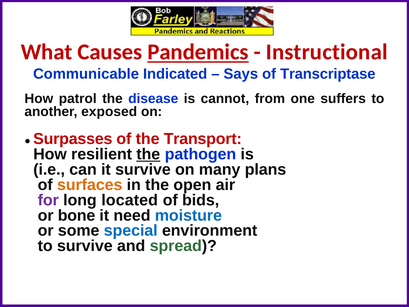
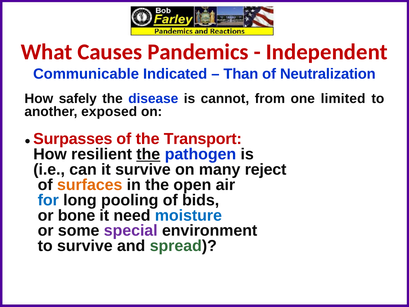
Pandemics underline: present -> none (198, 52)
Instructional: Instructional -> Independent (327, 52)
Says: Says -> Than (241, 74)
Transcriptase: Transcriptase -> Neutralization (328, 74)
patrol: patrol -> safely (78, 99)
suffers: suffers -> limited (343, 99)
plans: plans -> reject (266, 169)
for colour: purple -> blue (48, 200)
located: located -> pooling (130, 200)
special colour: blue -> purple (131, 231)
